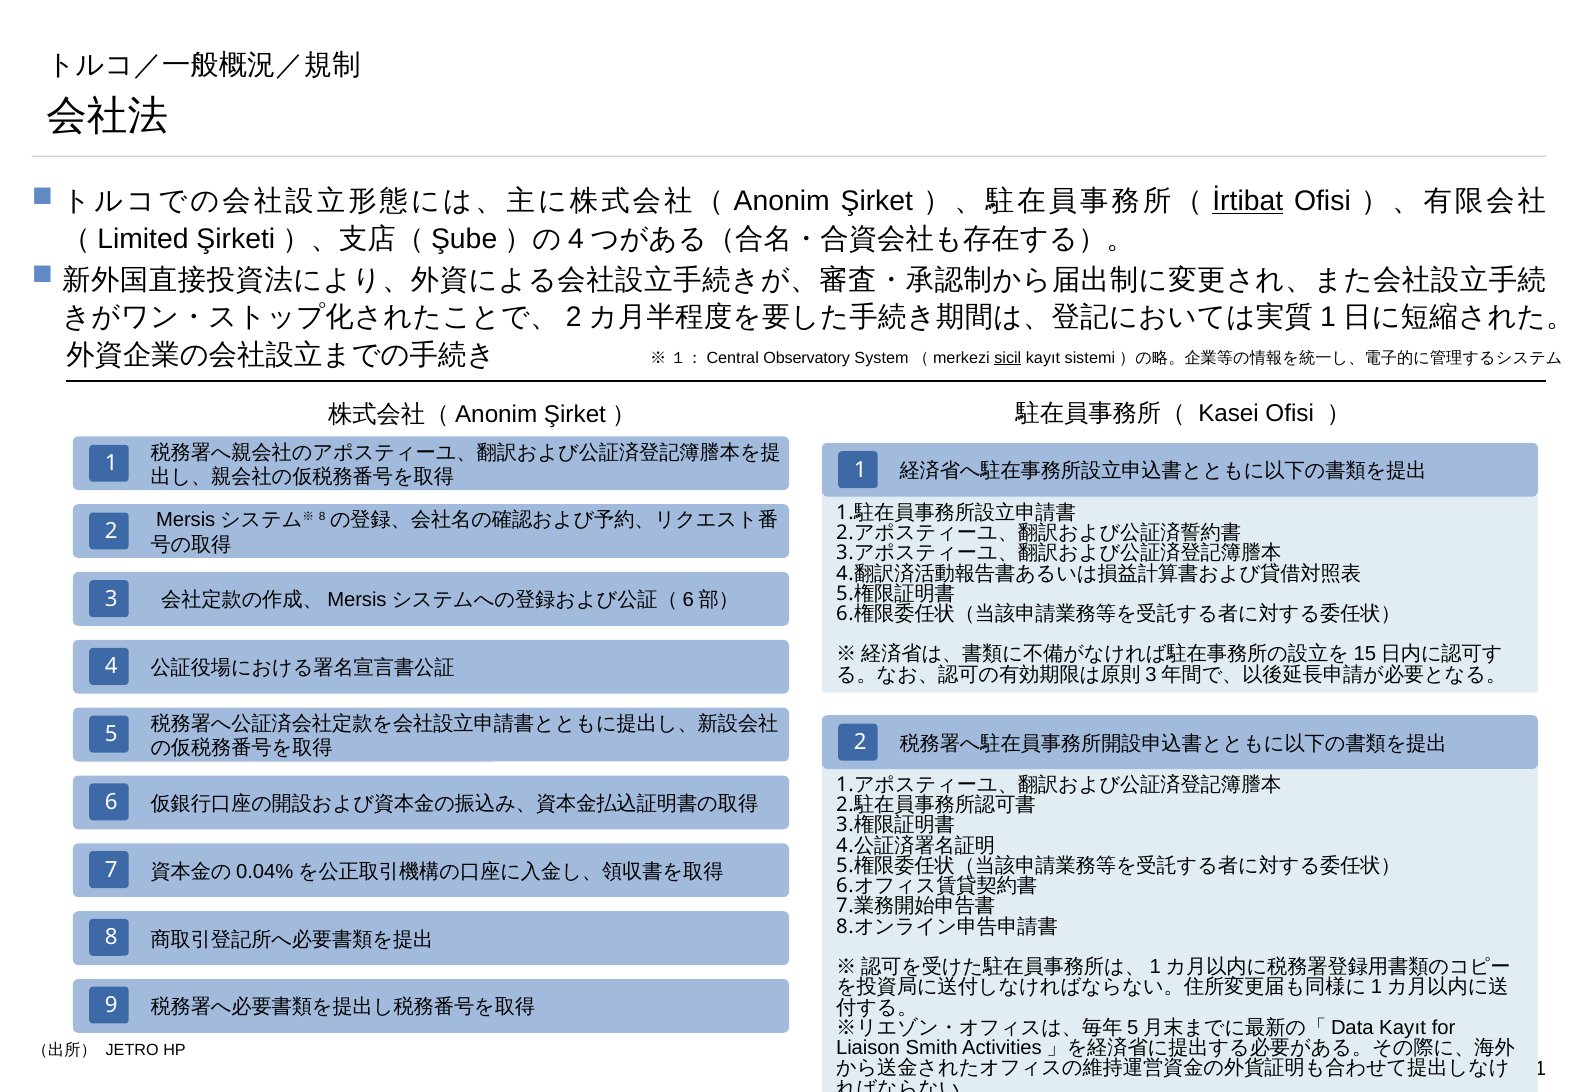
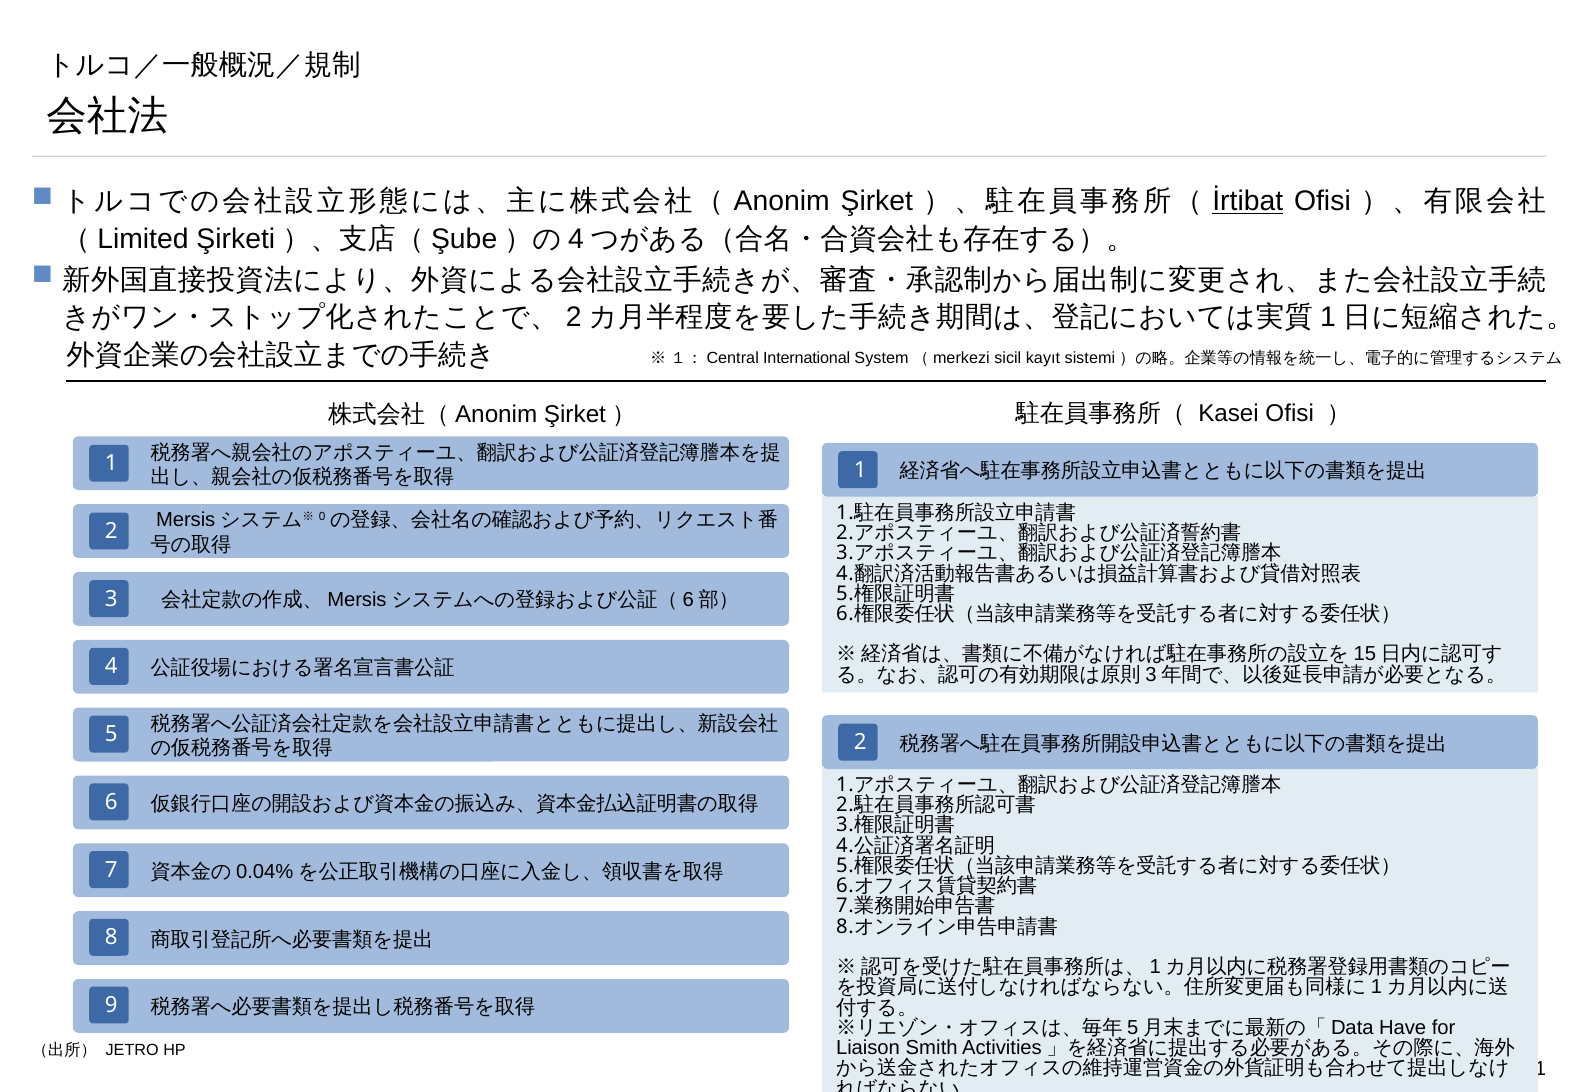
Observatory: Observatory -> International (807, 358)
sicil underline: present -> none (1008, 358)
8: 8 -> 0 (322, 517)
Kayıt: Kayıt -> Have (1403, 1028)
